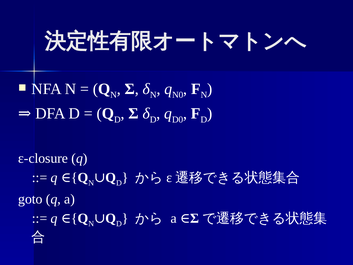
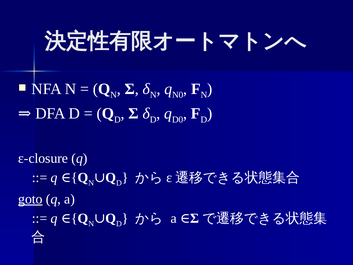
goto underline: none -> present (30, 199)
